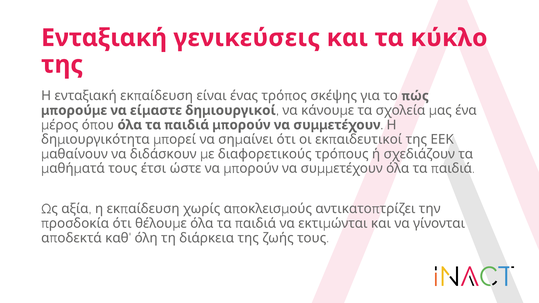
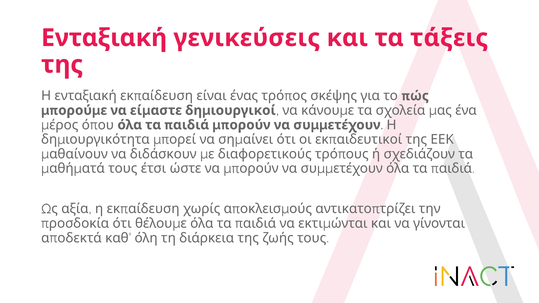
κύκλο: κύκλο -> τάξεις (449, 38)
